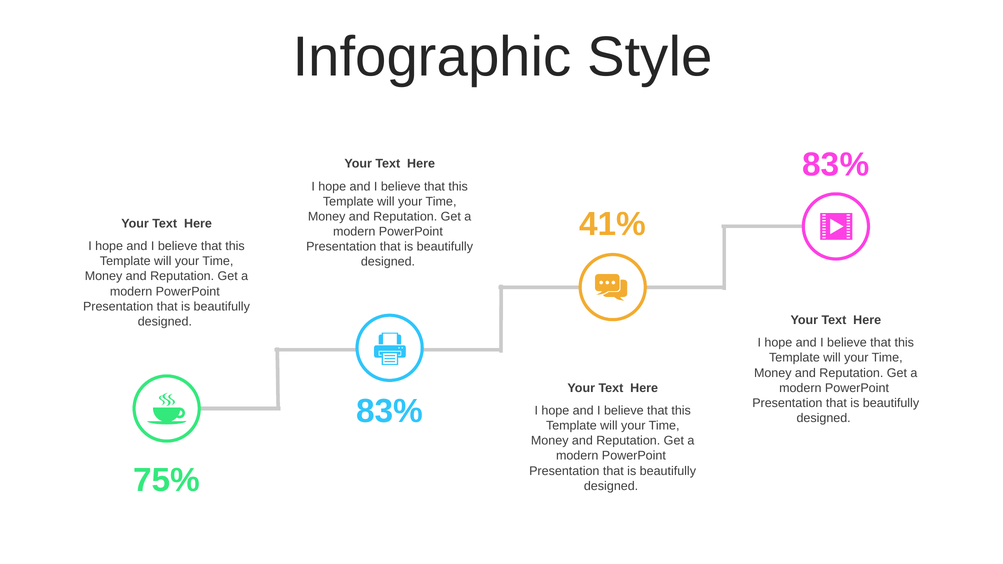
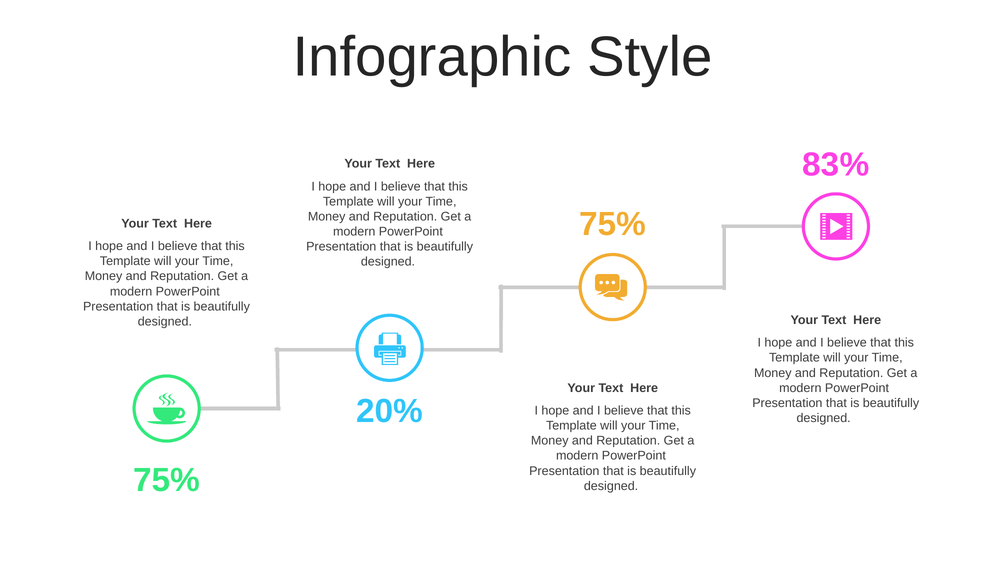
41%: 41% -> 75% (613, 224)
83%: 83% -> 20% (390, 411)
